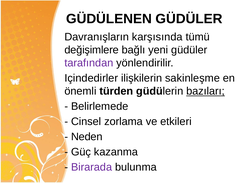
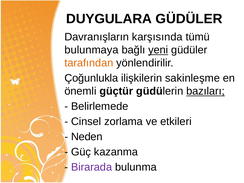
GÜDÜLENEN: GÜDÜLENEN -> DUYGULARA (109, 19)
değişimlere: değişimlere -> bulunmaya (92, 50)
yeni underline: none -> present (158, 50)
tarafından colour: purple -> orange (89, 63)
Içindedirler: Içindedirler -> Çoğunlukla (91, 78)
türden: türden -> güçtür (116, 91)
